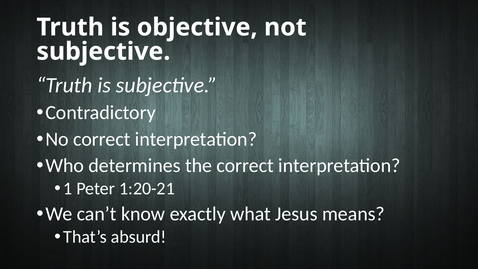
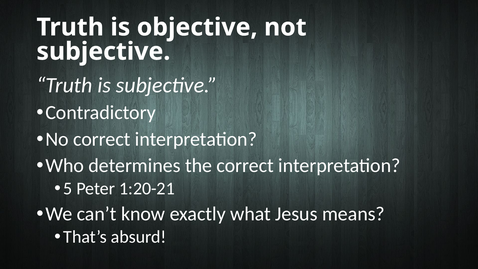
1: 1 -> 5 (68, 189)
